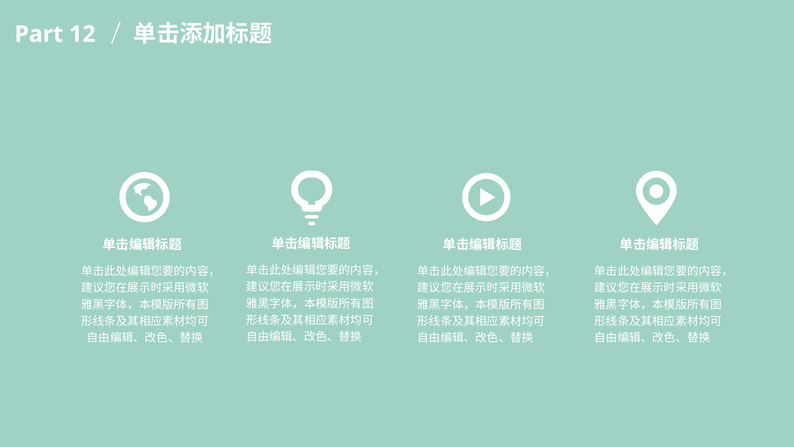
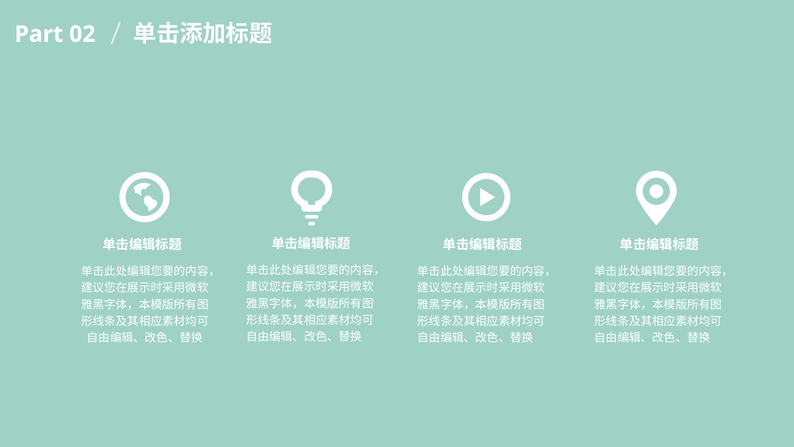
12: 12 -> 02 (82, 34)
